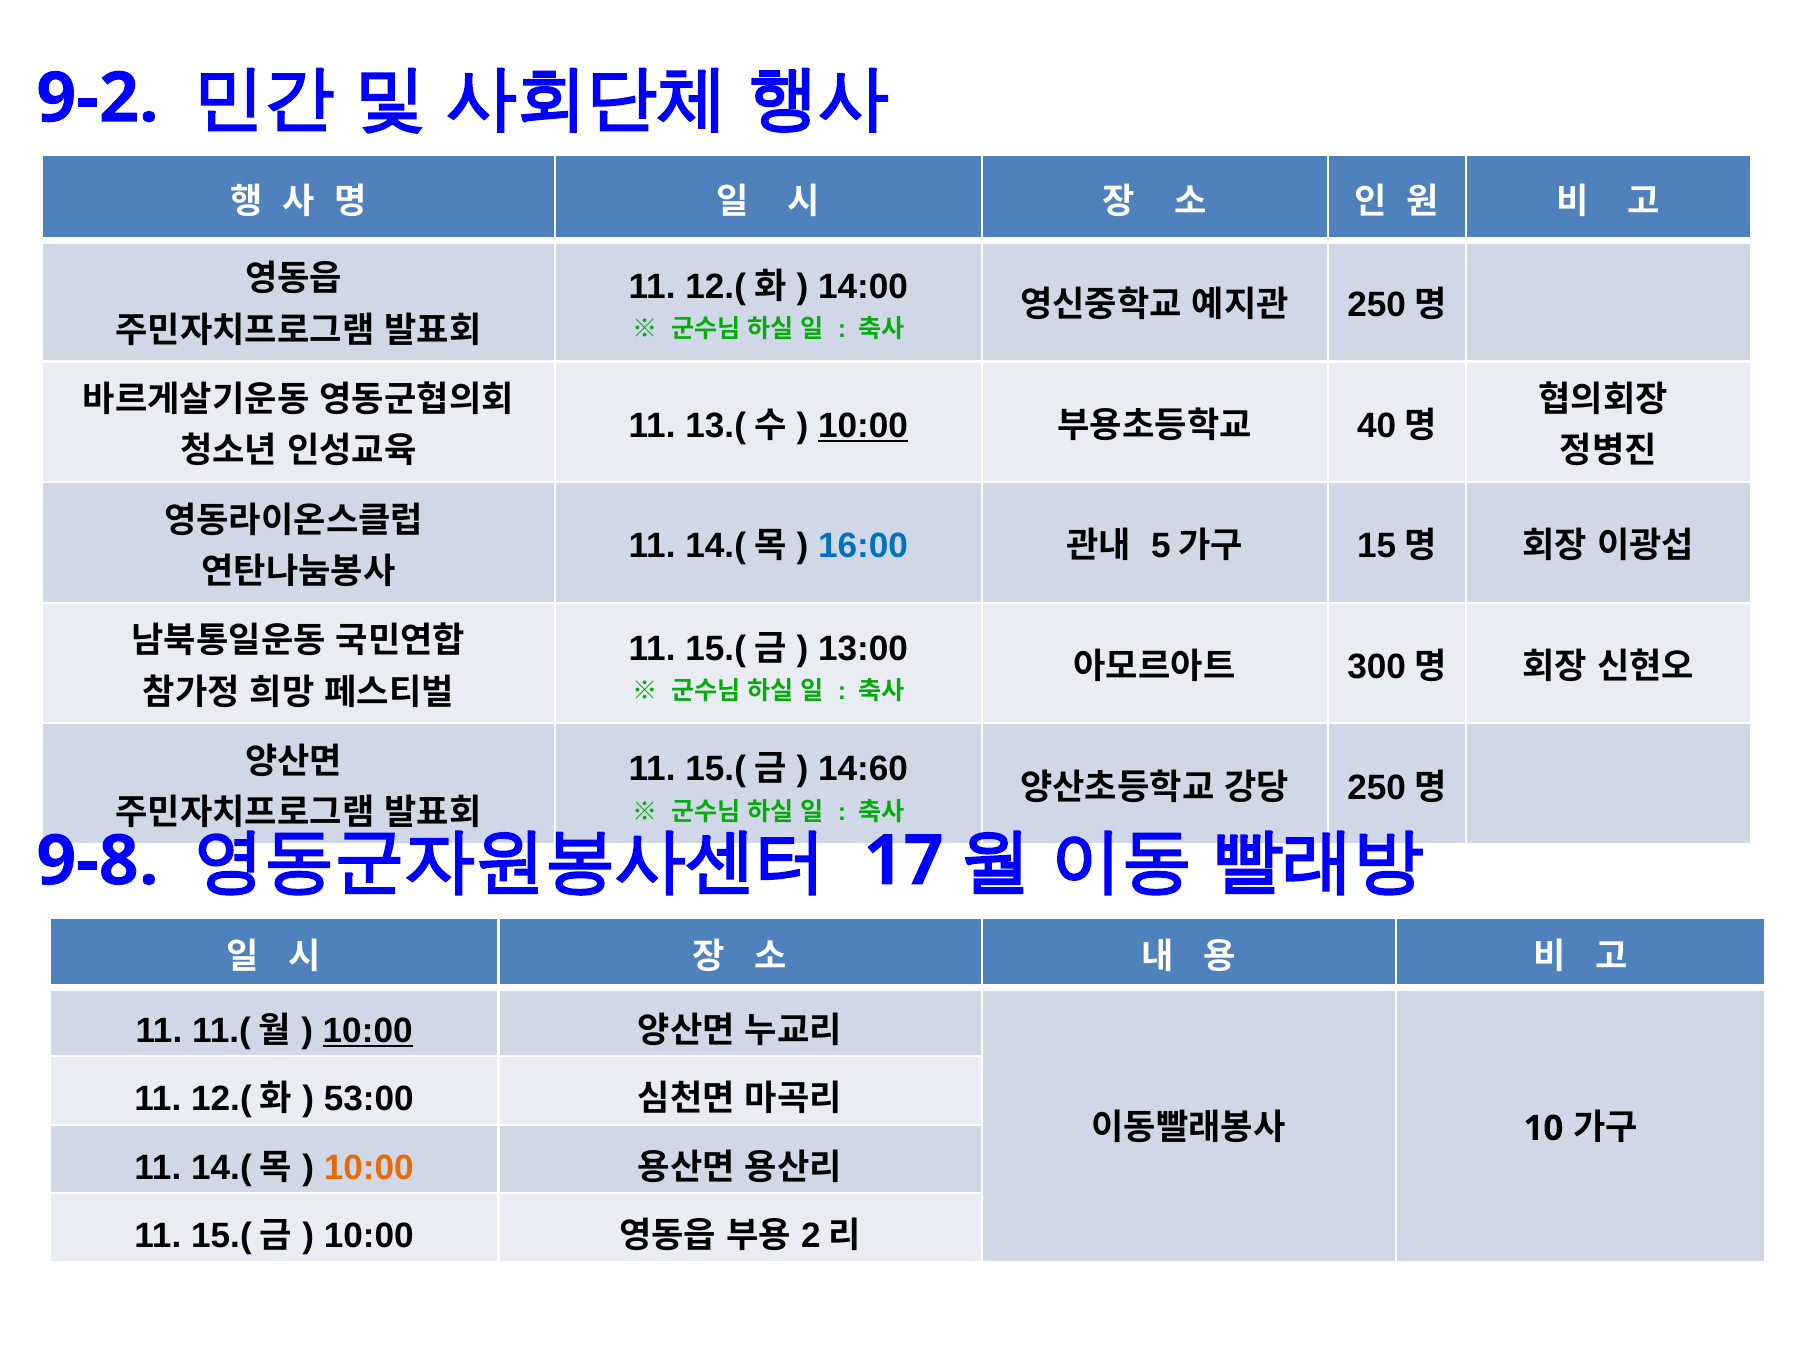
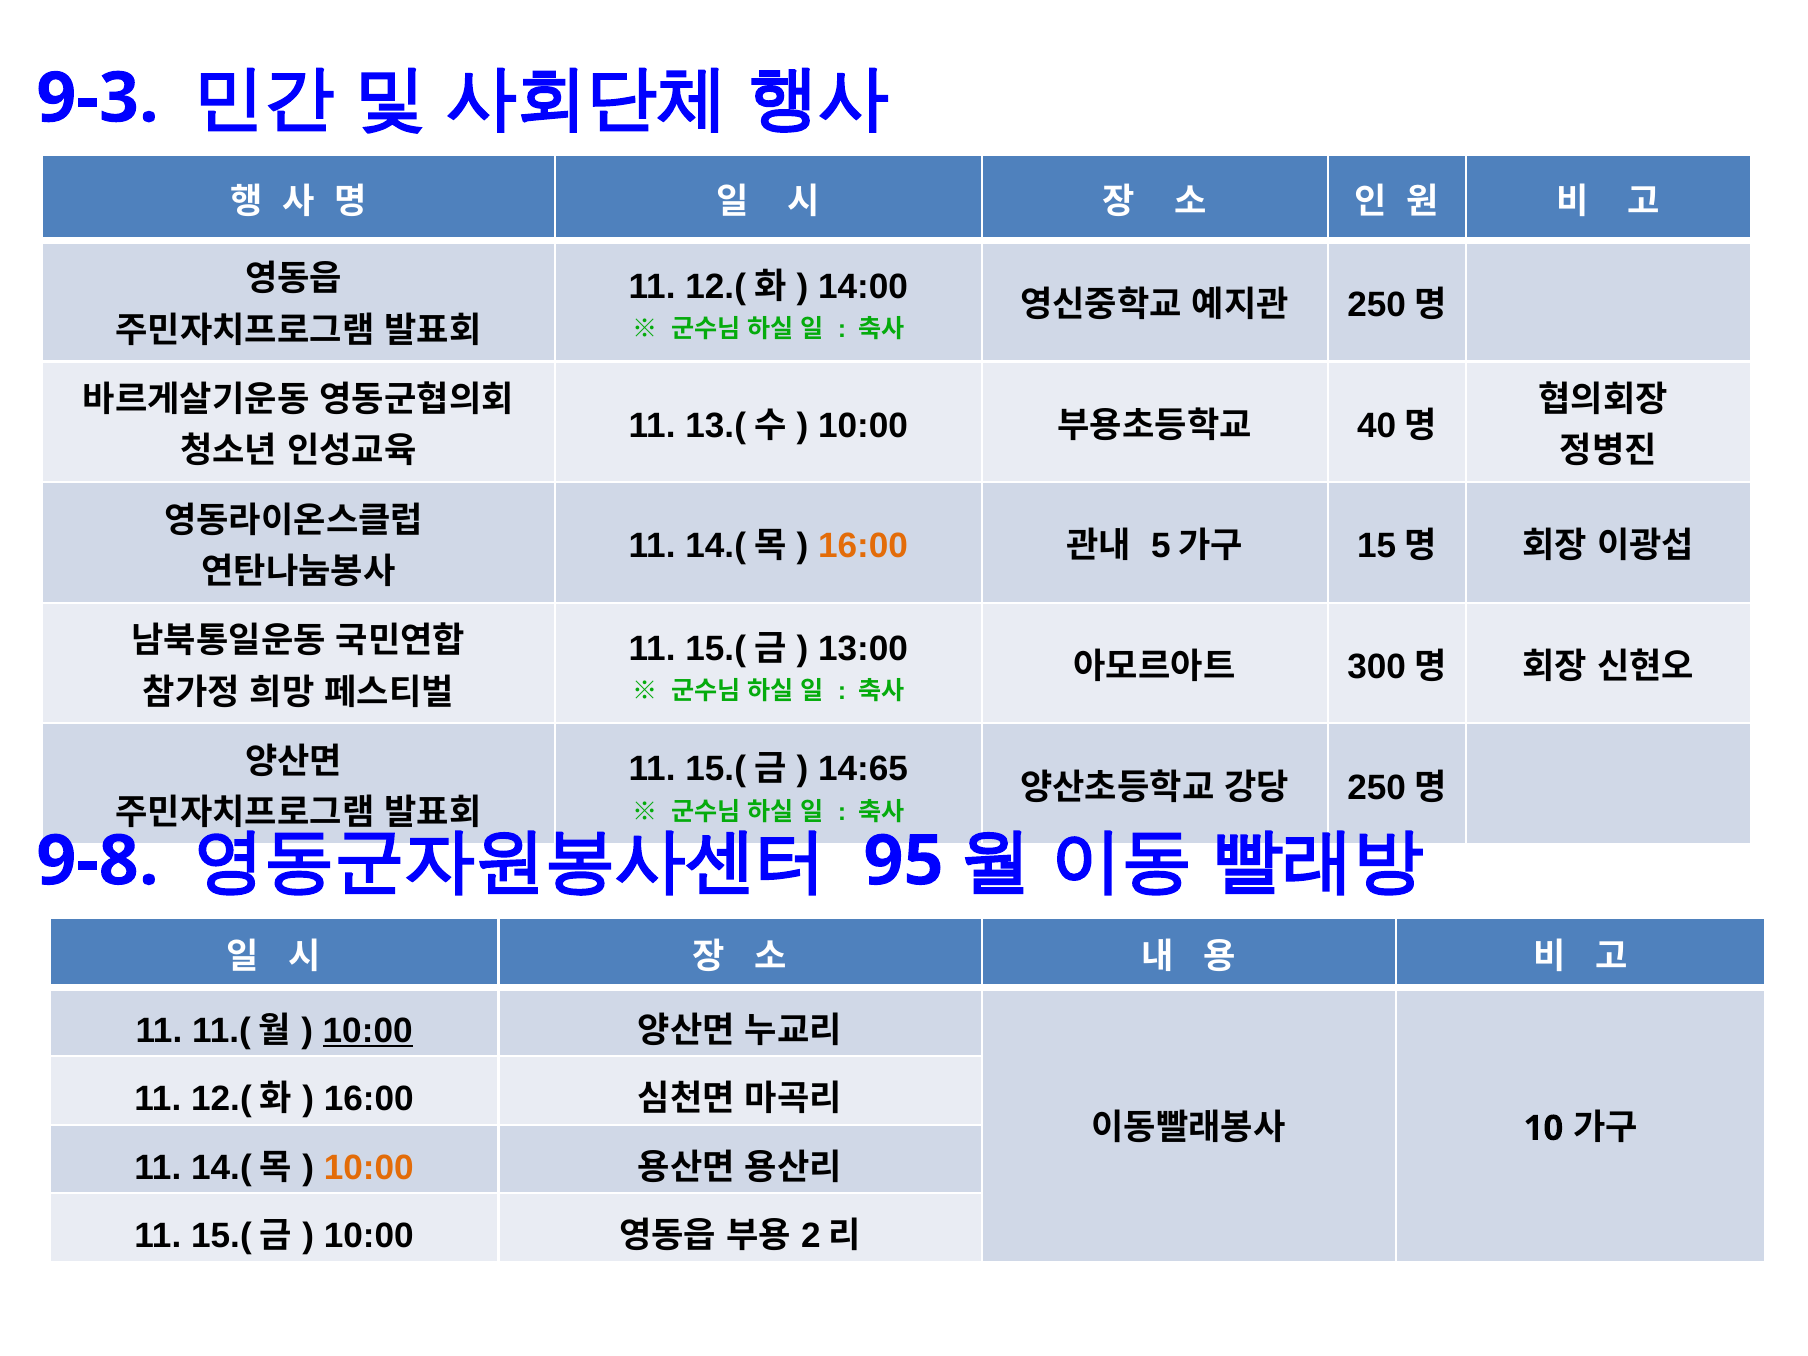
9-2: 9-2 -> 9-3 (98, 98)
10:00 underline: present -> none (863, 426)
16:00 colour: blue -> orange (863, 546)
14:60: 14:60 -> 14:65 (863, 769)
17: 17 -> 95 (904, 861)
53:00: 53:00 -> 16:00 (369, 1099)
